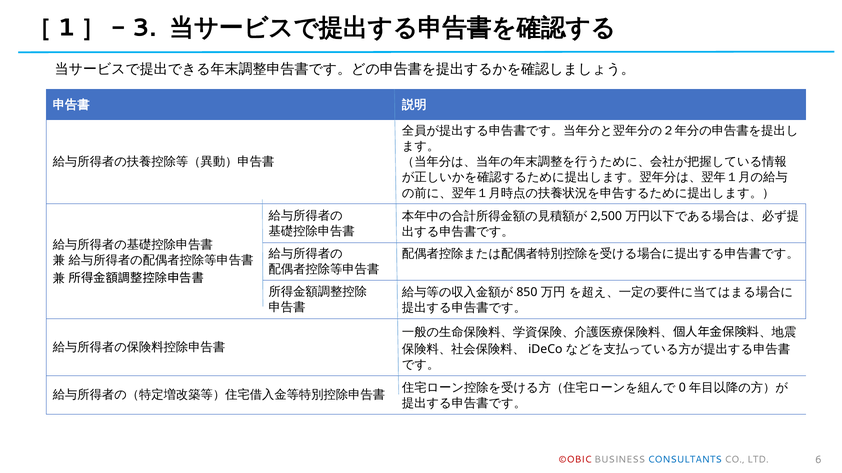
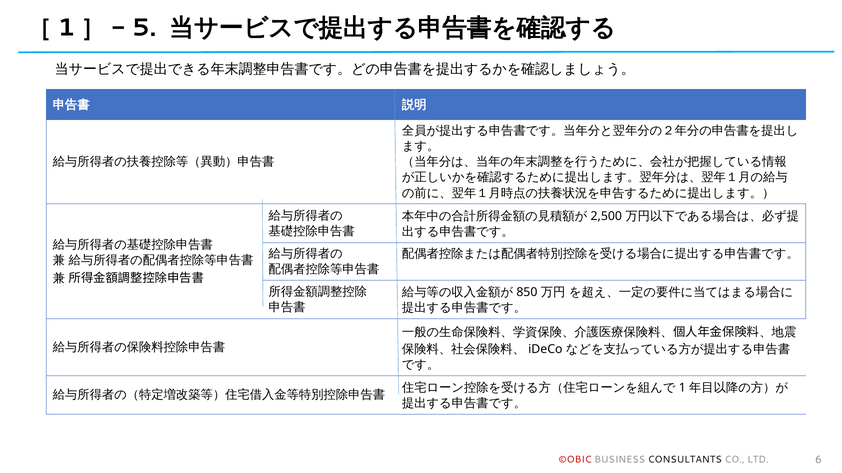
3: 3 -> 5 (145, 28)
0: 0 -> 1 (682, 388)
CONSULTANTS colour: blue -> black (685, 460)
